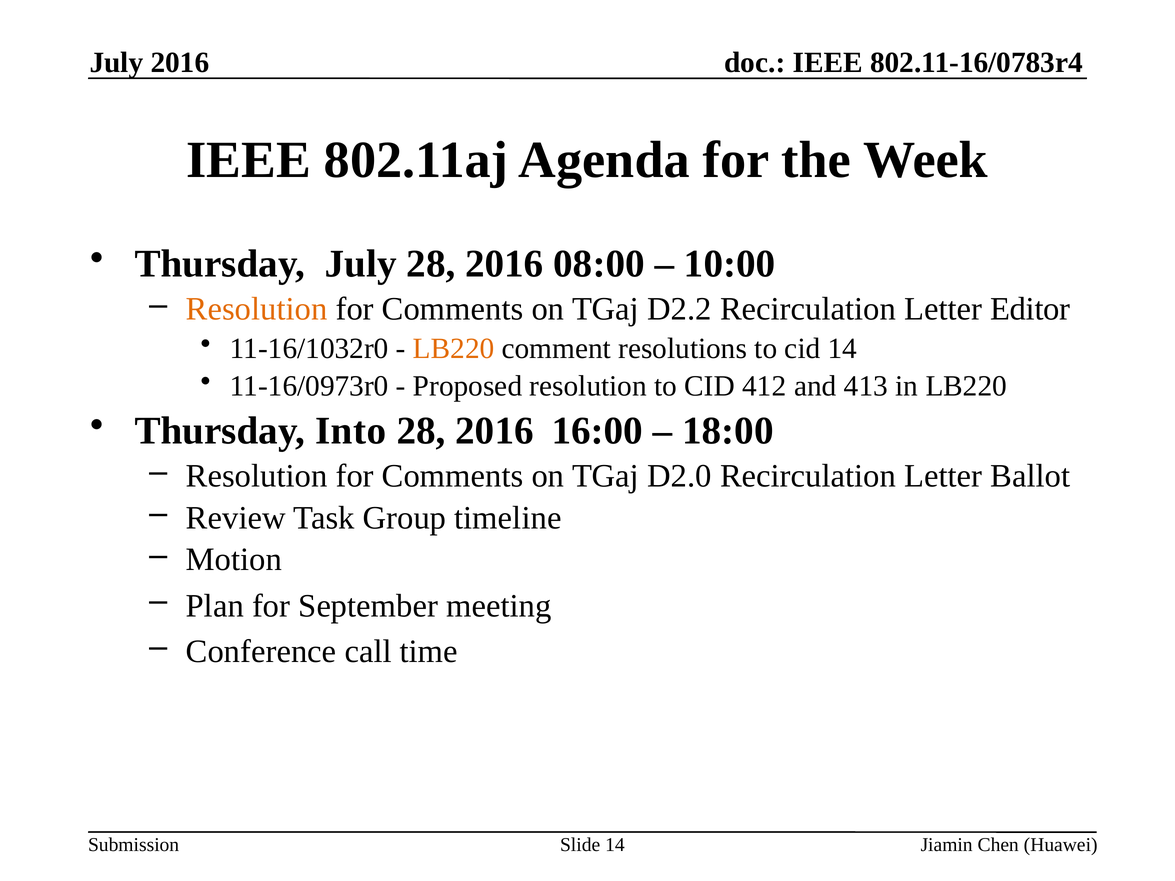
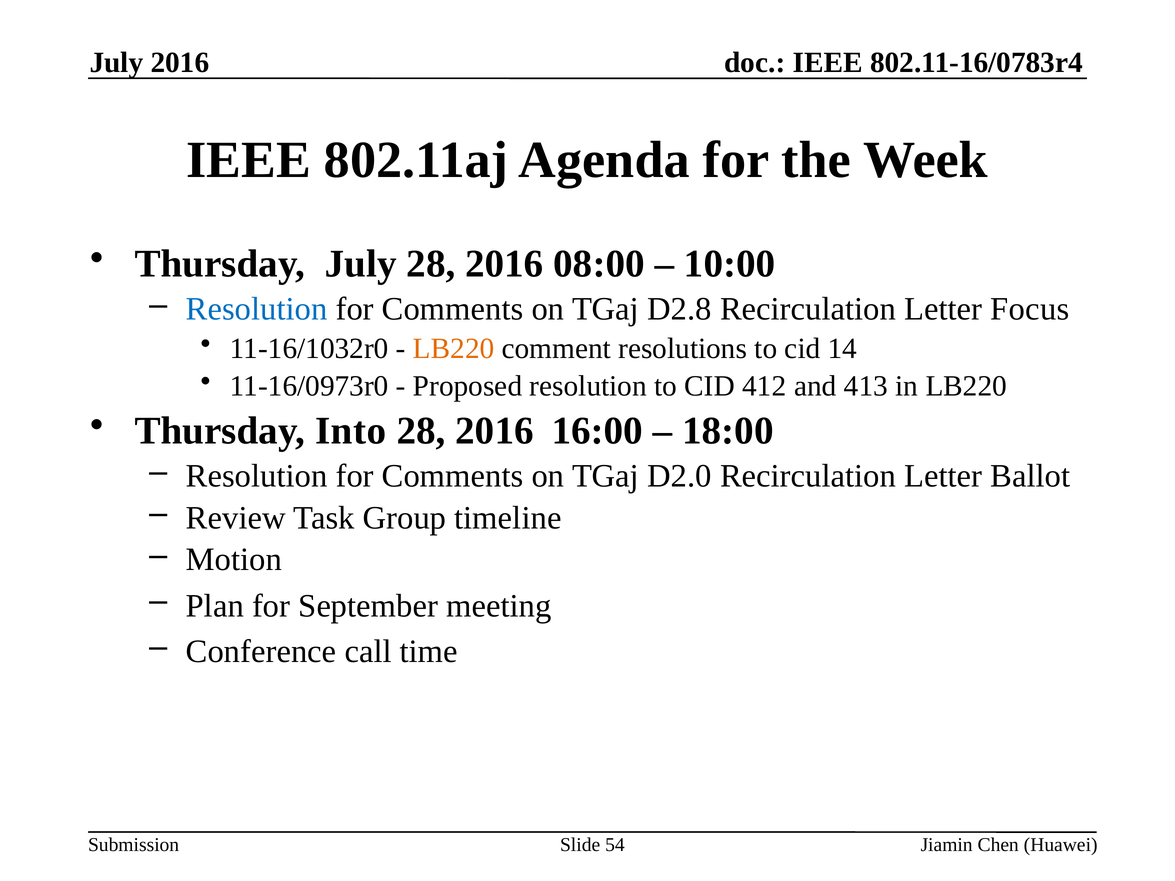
Resolution colour: orange -> blue (257, 309)
D2.2: D2.2 -> D2.8 (679, 309)
Editor: Editor -> Focus (1030, 309)
Slide 14: 14 -> 54 (615, 845)
